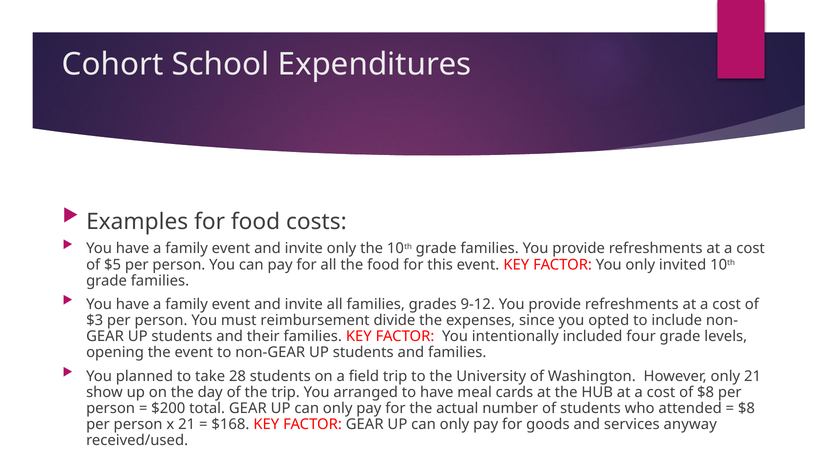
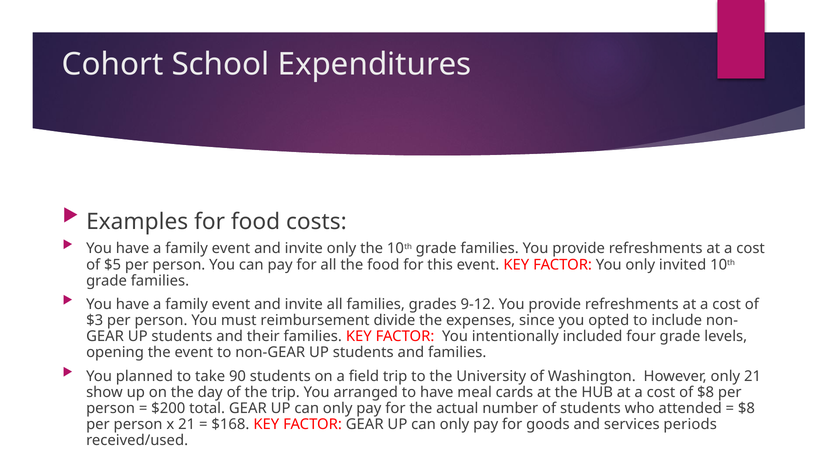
28: 28 -> 90 (238, 377)
anyway: anyway -> periods (690, 425)
